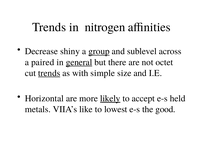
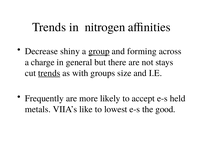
sublevel: sublevel -> forming (142, 51)
paired: paired -> charge (43, 62)
general underline: present -> none (79, 62)
octet: octet -> stays (164, 62)
simple: simple -> groups (103, 73)
Horizontal: Horizontal -> Frequently (44, 98)
likely underline: present -> none (110, 98)
